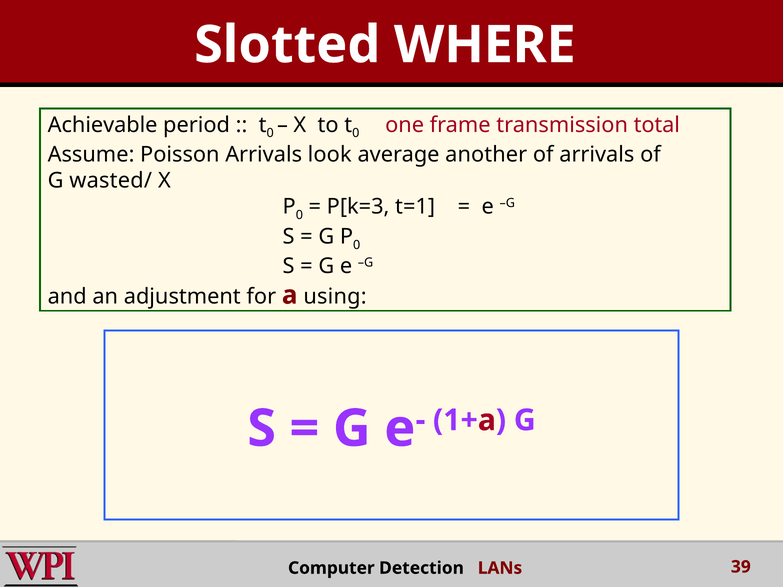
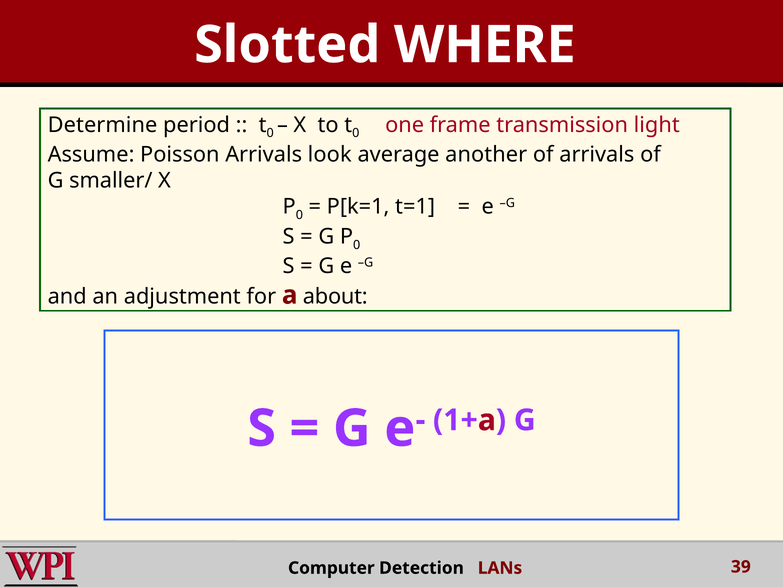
Achievable: Achievable -> Determine (103, 125)
total: total -> light (657, 125)
wasted/: wasted/ -> smaller/ (111, 181)
P[k=3: P[k=3 -> P[k=1 (358, 207)
using: using -> about (335, 297)
